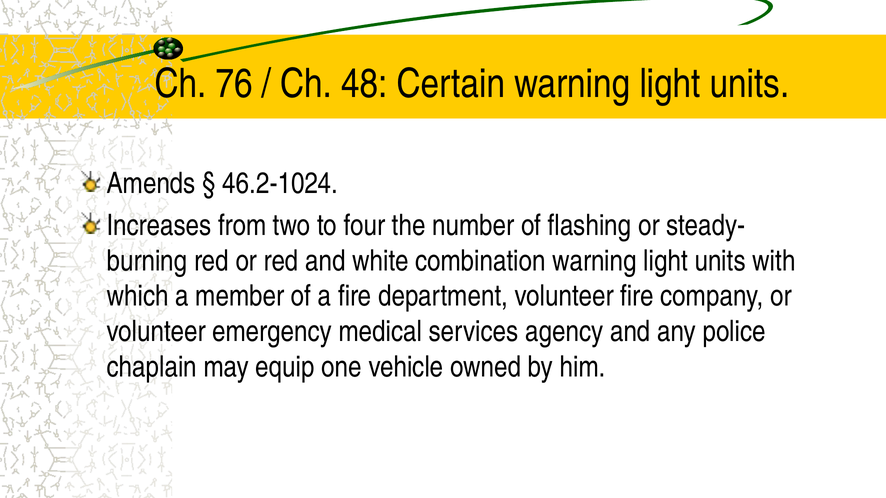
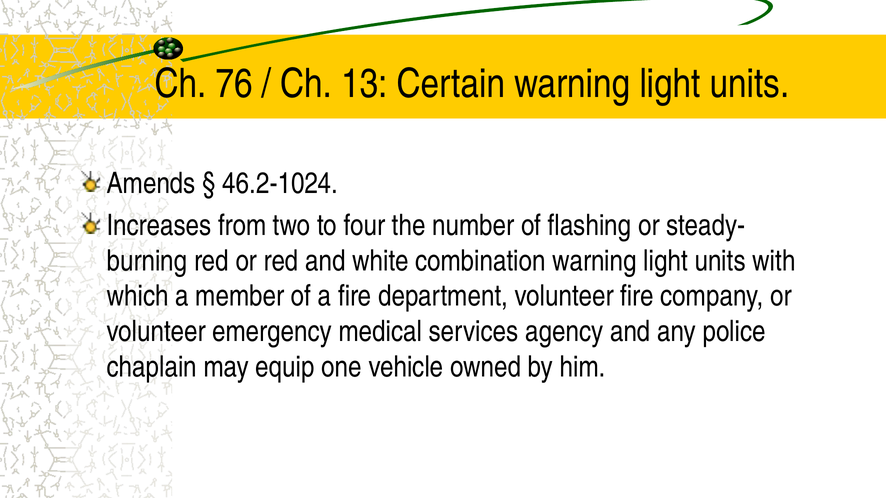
48: 48 -> 13 (365, 84)
